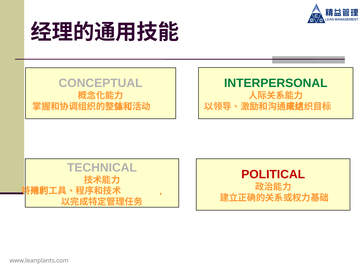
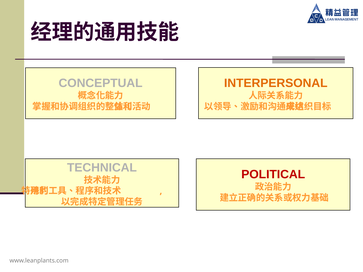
INTERPERSONAL colour: green -> orange (276, 83)
